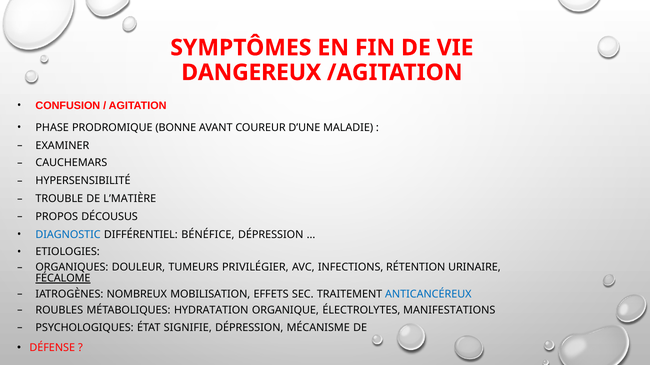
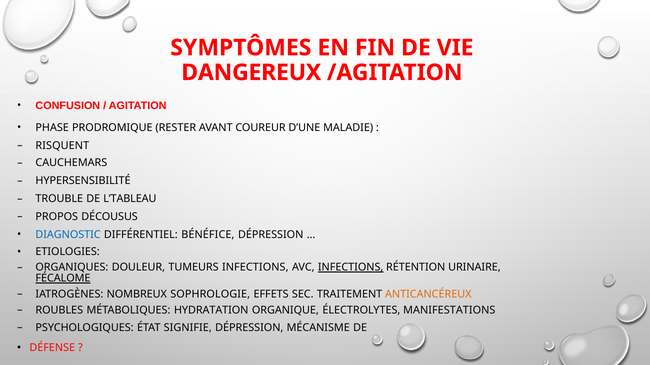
BONNE: BONNE -> RESTER (176, 128)
EXAMINER: EXAMINER -> RISQUENT (62, 146)
L’MATIÈRE: L’MATIÈRE -> L’TABLEAU (130, 199)
TUMEURS PRIVILÉGIER: PRIVILÉGIER -> INFECTIONS (255, 268)
INFECTIONS underline: none -> present (351, 268)
MOBILISATION: MOBILISATION -> SOPHROLOGIE (210, 295)
ANTICANCÉREUX colour: blue -> orange (428, 295)
